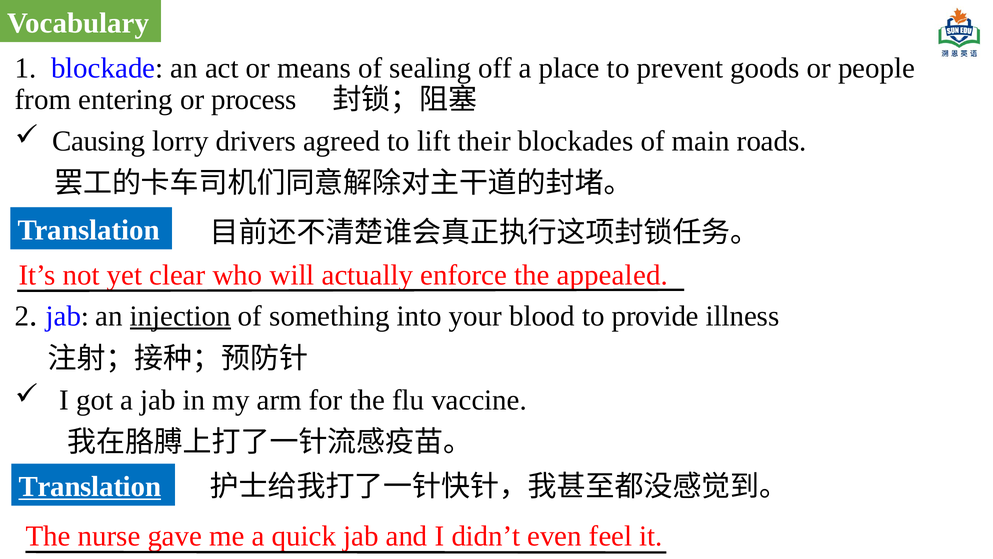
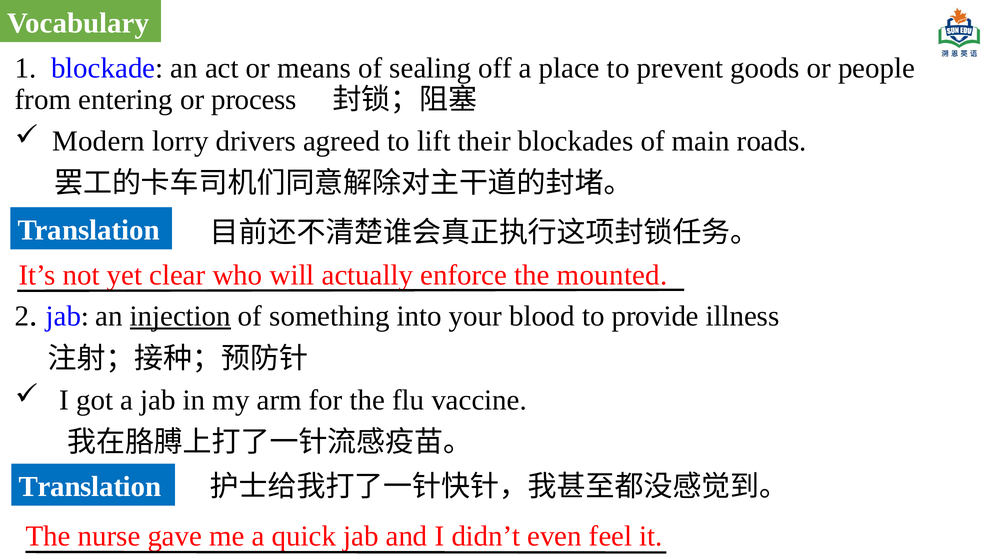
Causing: Causing -> Modern (99, 141)
appealed: appealed -> mounted (612, 275)
Translation underline: present -> none (90, 486)
